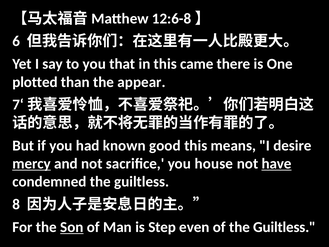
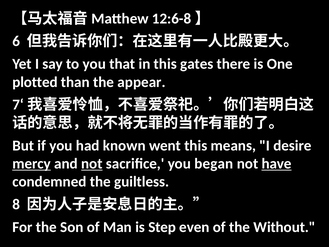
came: came -> gates (197, 64)
good: good -> went (165, 145)
not underline: none -> present (92, 163)
house: house -> began (214, 163)
Son underline: present -> none (72, 227)
of the Guiltless: Guiltless -> Without (284, 227)
